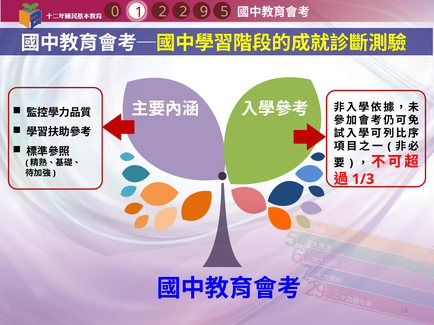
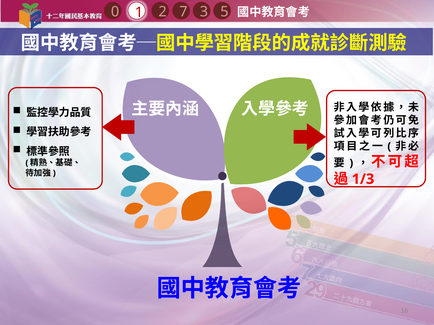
9: 9 -> 3 (204, 12)
1 2: 2 -> 7 (183, 12)
